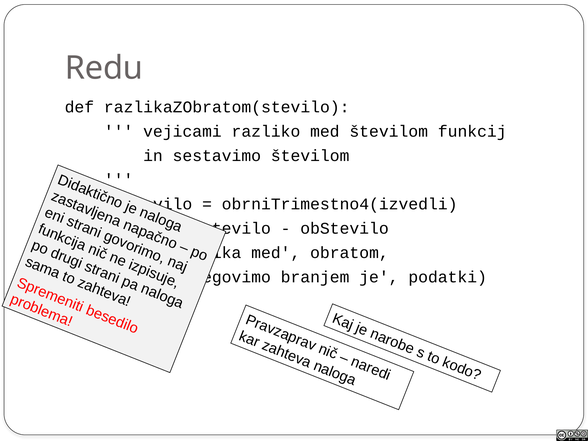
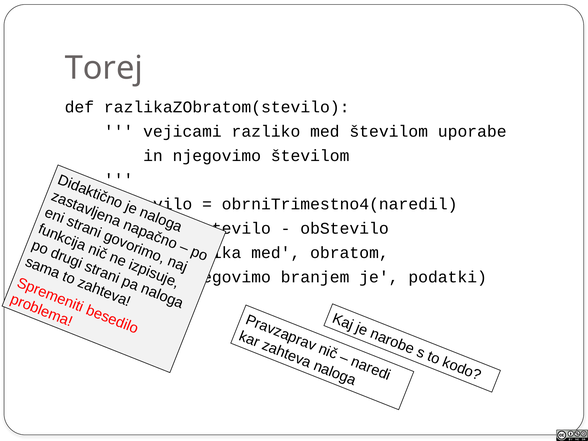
Redu: Redu -> Torej (104, 68)
funkcij: funkcij -> uporabe (472, 131)
sestavimo: sestavimo -> njegovimo (217, 156)
obrniTrimestno4(izvedli: obrniTrimestno4(izvedli -> obrniTrimestno4(naredil (340, 204)
